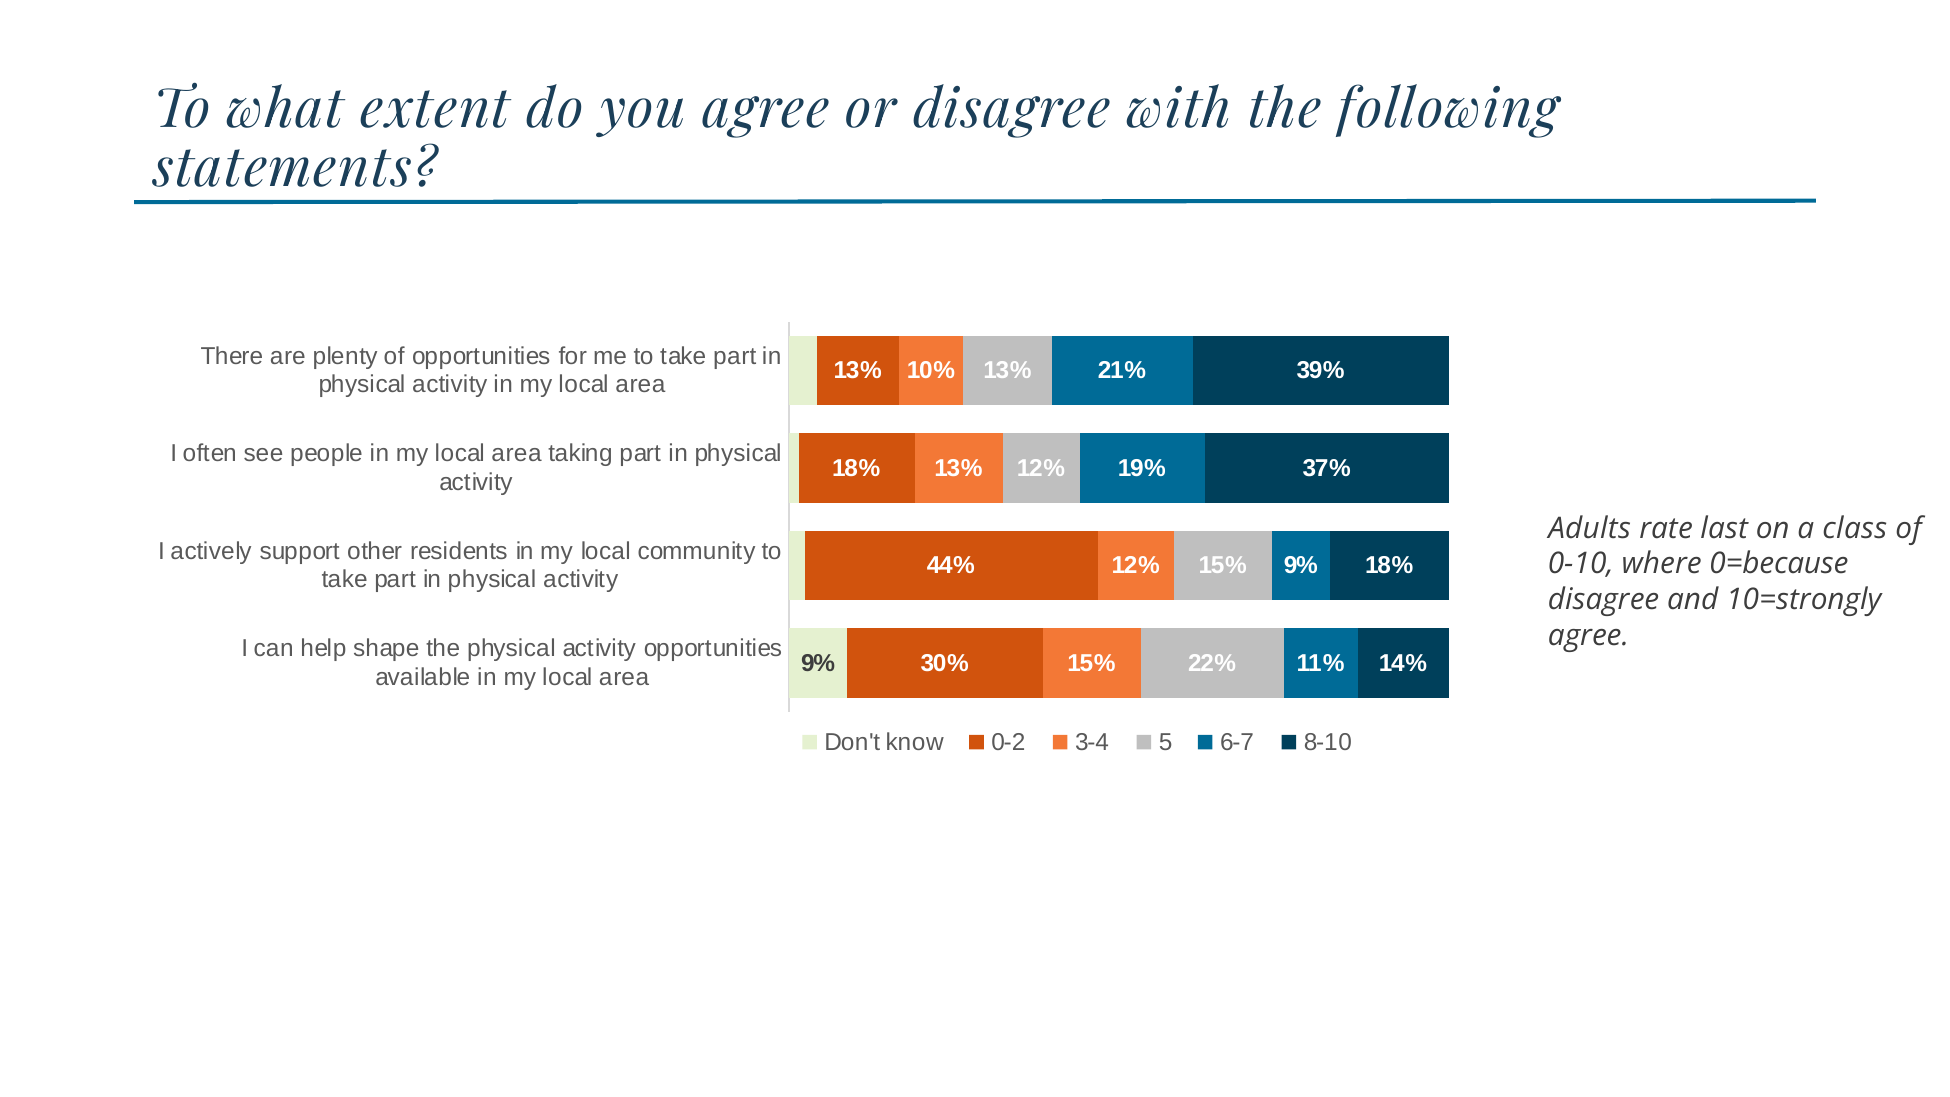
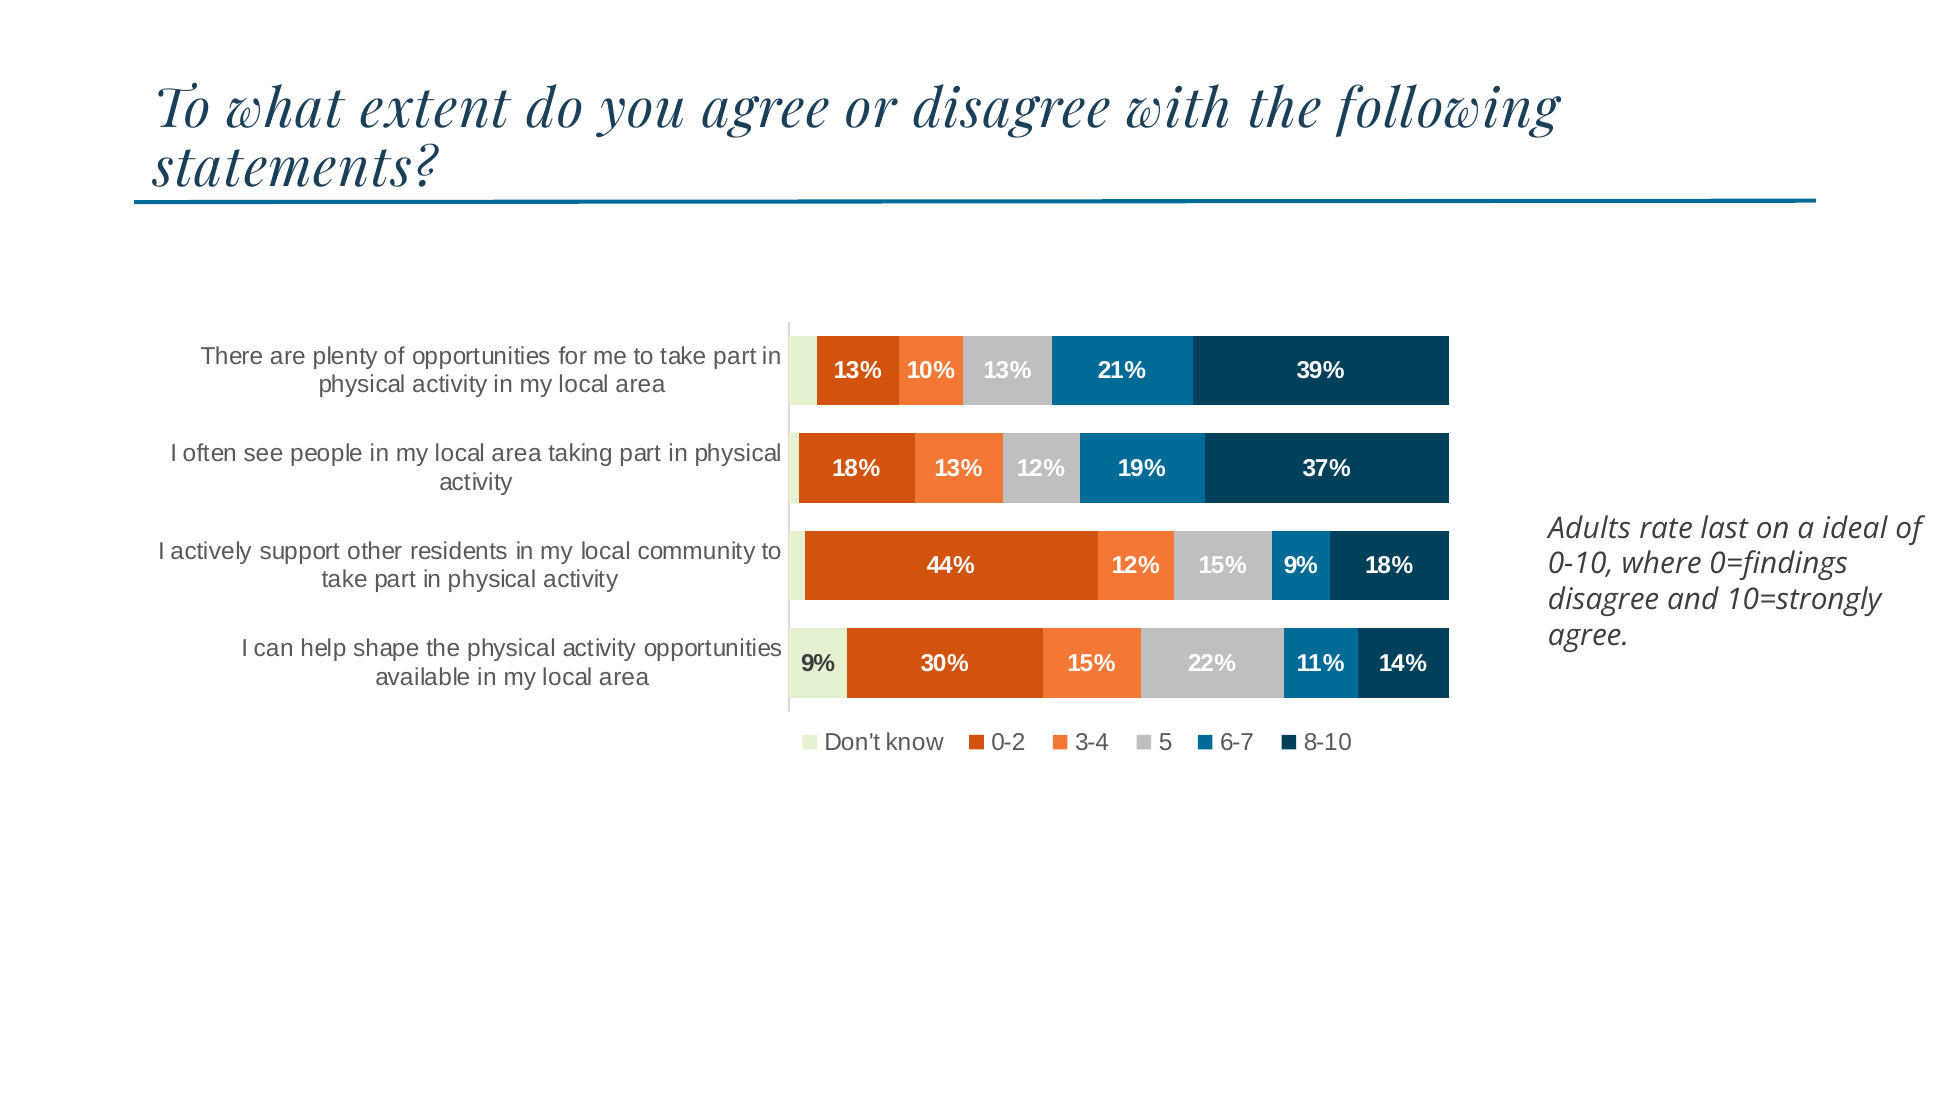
class: class -> ideal (1855, 528)
0=because: 0=because -> 0=findings (1779, 564)
